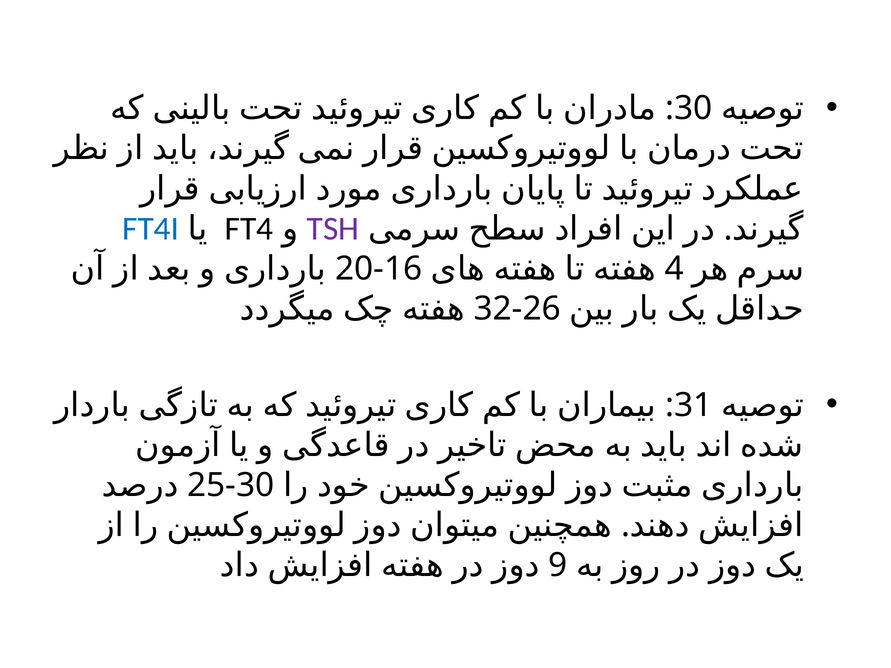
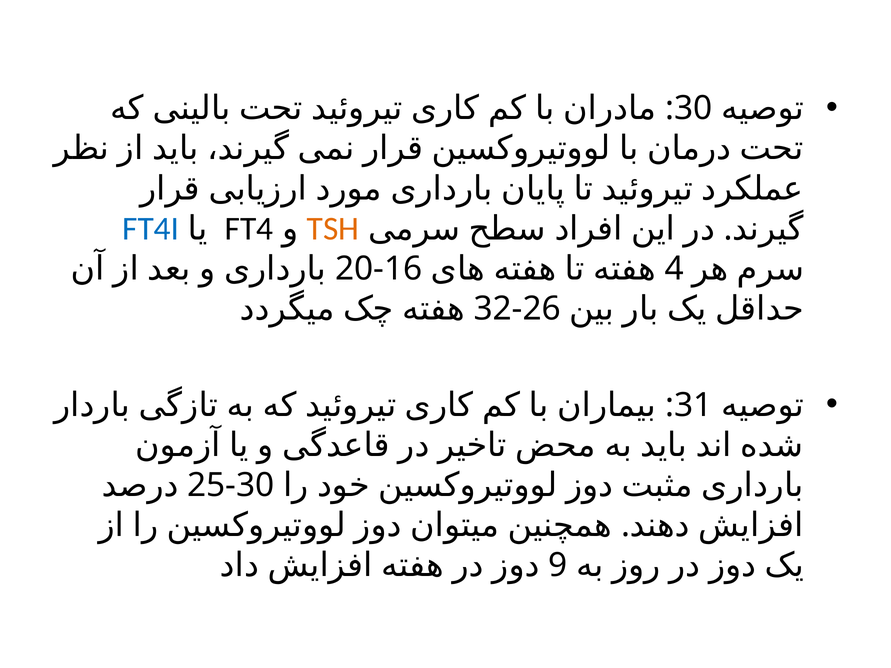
TSH colour: purple -> orange (333, 229)
